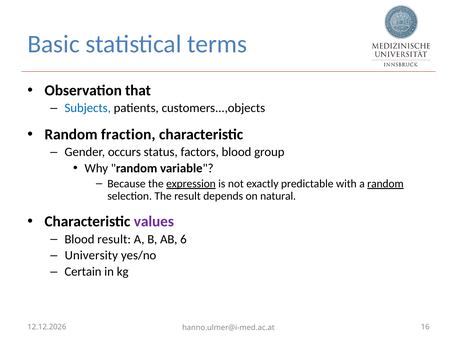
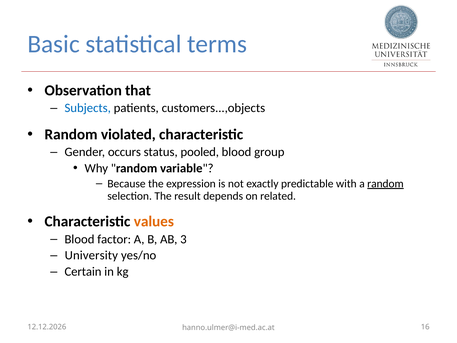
fraction: fraction -> violated (128, 134)
factors: factors -> pooled (200, 152)
expression underline: present -> none (191, 183)
natural: natural -> related (278, 196)
values colour: purple -> orange (154, 221)
Blood result: result -> factor (114, 239)
6: 6 -> 3 (183, 239)
